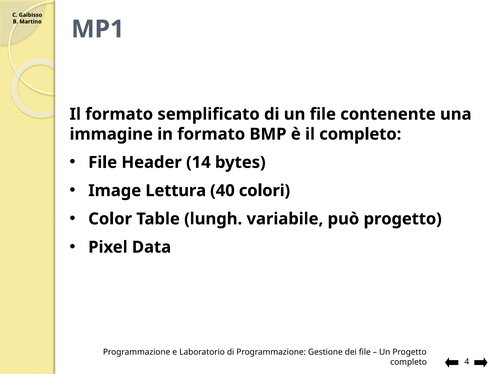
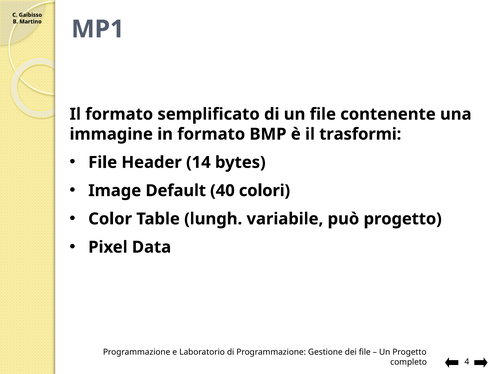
il completo: completo -> trasformi (360, 134)
Lettura: Lettura -> Default (176, 190)
